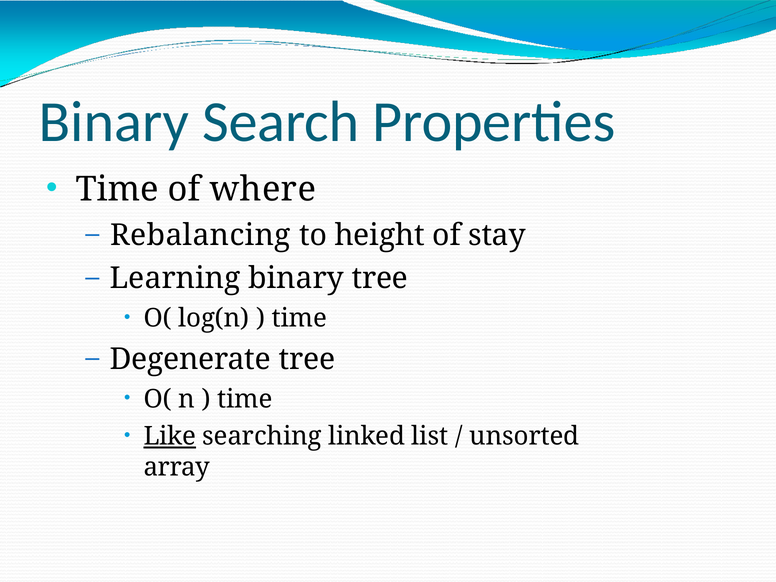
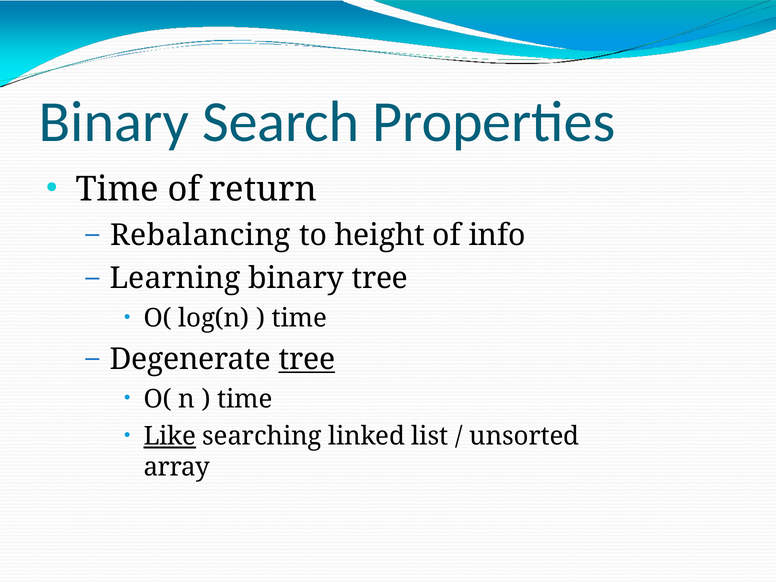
where: where -> return (263, 189)
stay: stay -> info (497, 235)
tree underline: none -> present (307, 359)
